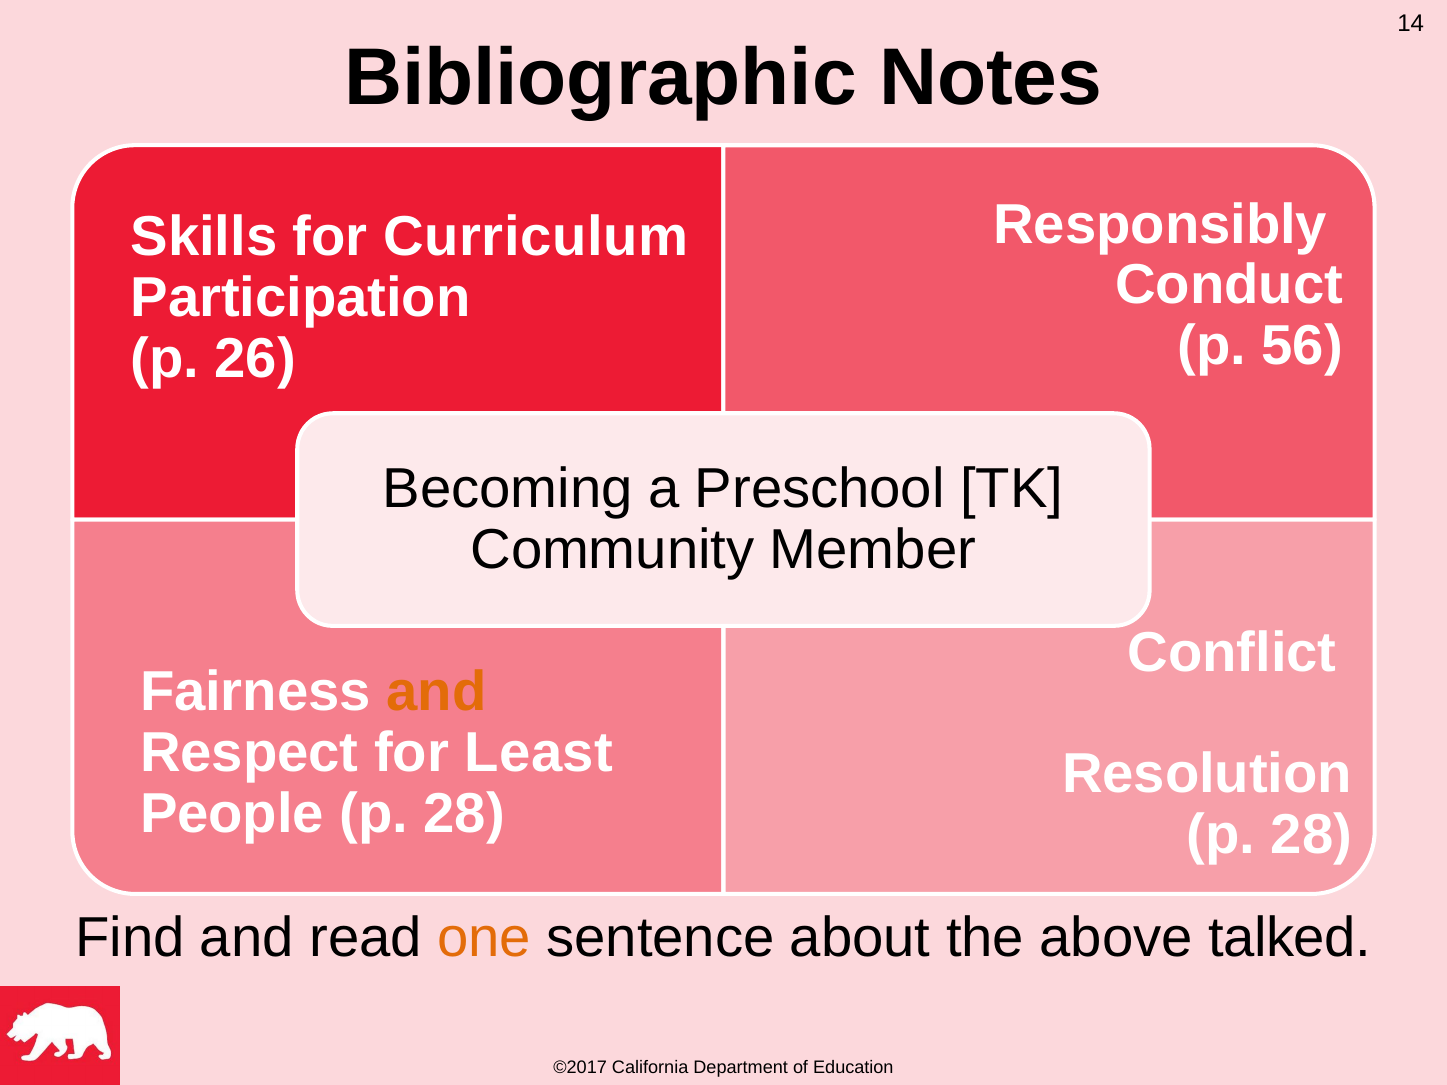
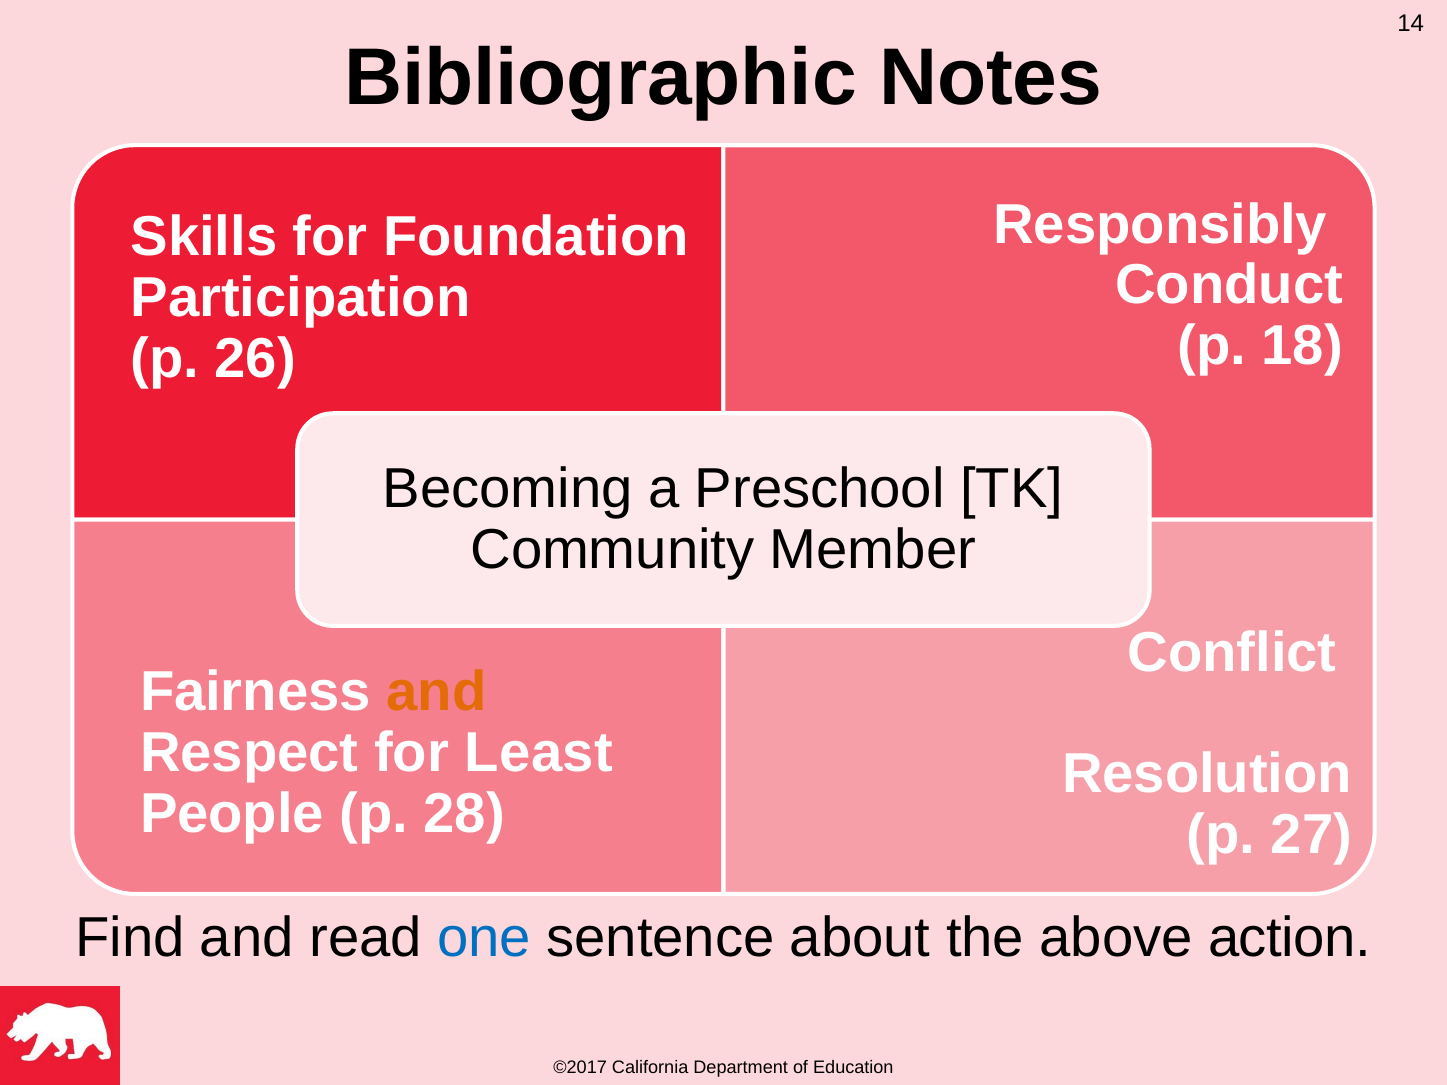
Curriculum: Curriculum -> Foundation (536, 237)
56: 56 -> 18 (1302, 346)
28: 28 -> 27 (1311, 835)
one colour: orange -> blue (484, 938)
talked: talked -> action (1290, 938)
